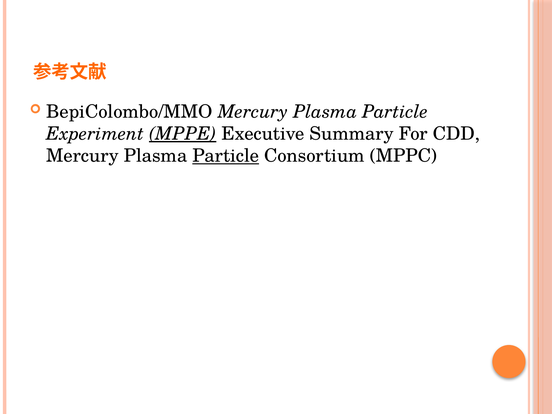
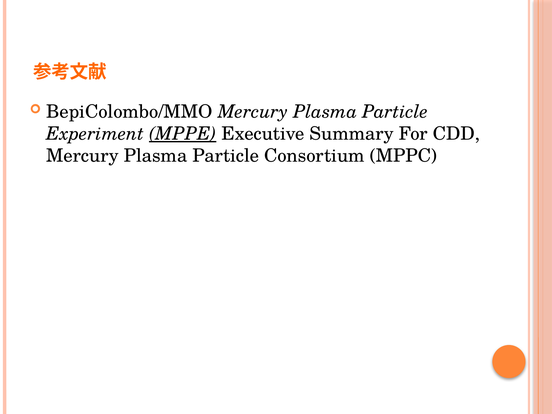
Particle underline: present -> none (226, 156)
